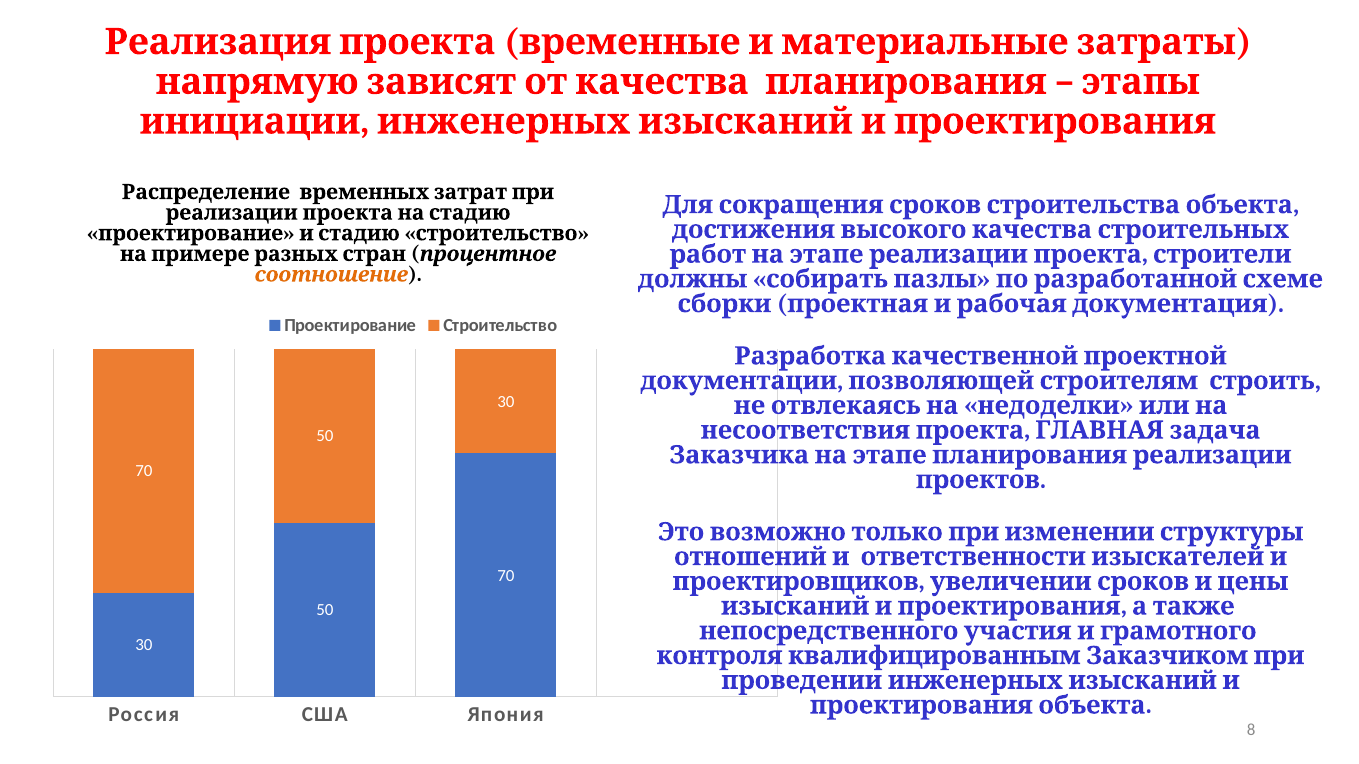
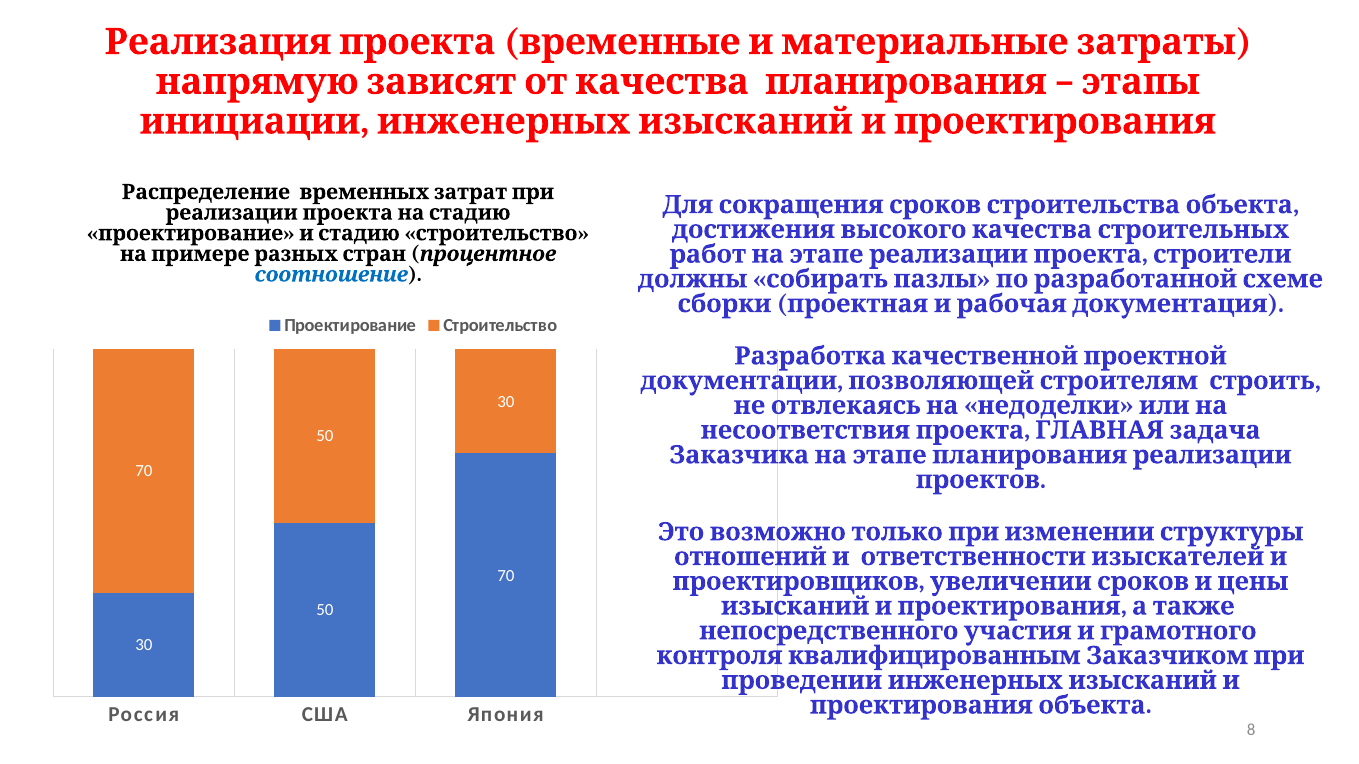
соотношение colour: orange -> blue (331, 275)
